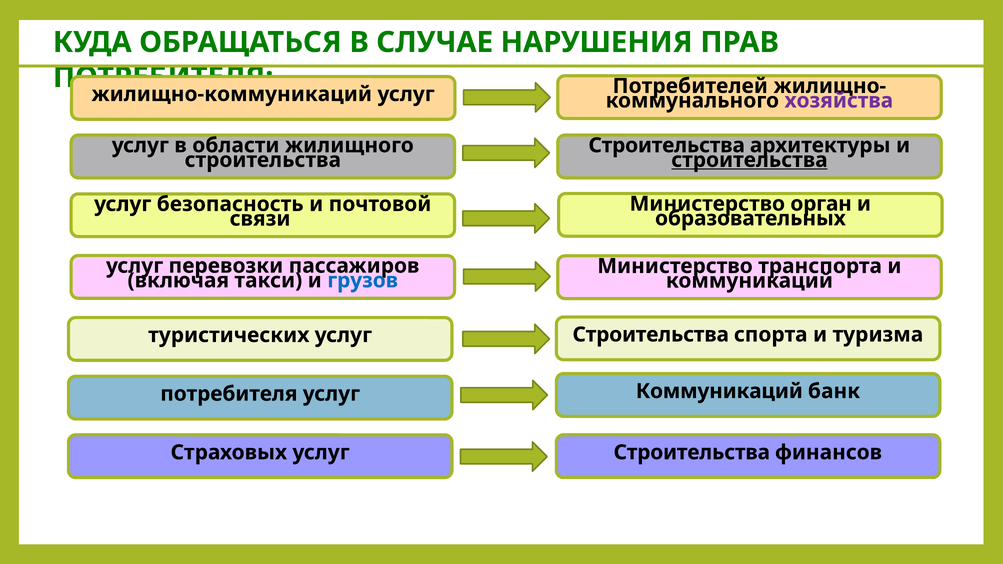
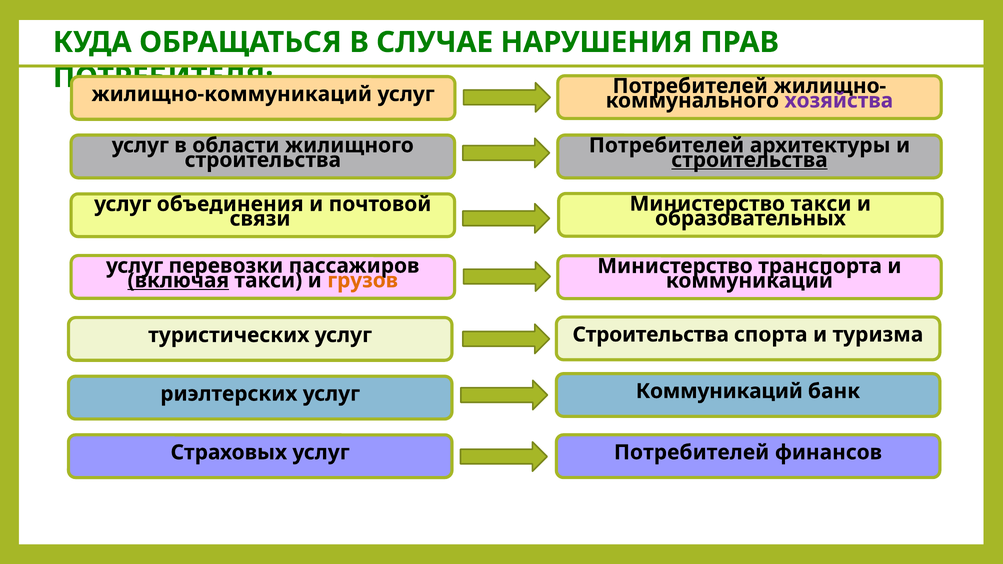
Строительства: Строительства -> Потребителей (667, 145)
Министерство орган: орган -> такси (821, 204)
безопасность: безопасность -> объединения (230, 204)
включая underline: none -> present (178, 281)
грузов colour: blue -> orange (363, 281)
потребителя: потребителя -> риэлтерских (229, 394)
Строительства: Строительства -> Потребителей (692, 453)
